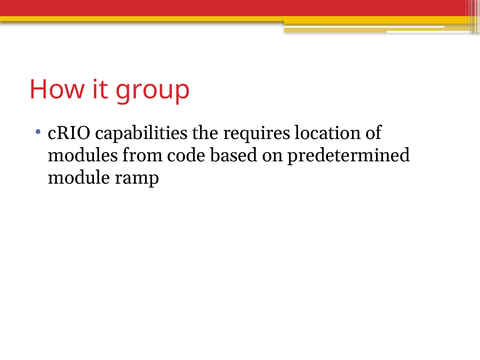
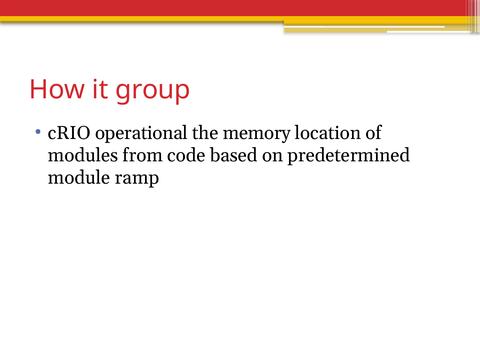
capabilities: capabilities -> operational (141, 133)
requires: requires -> memory (257, 133)
